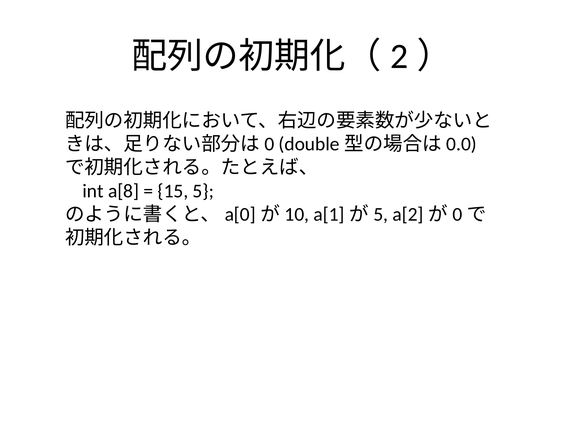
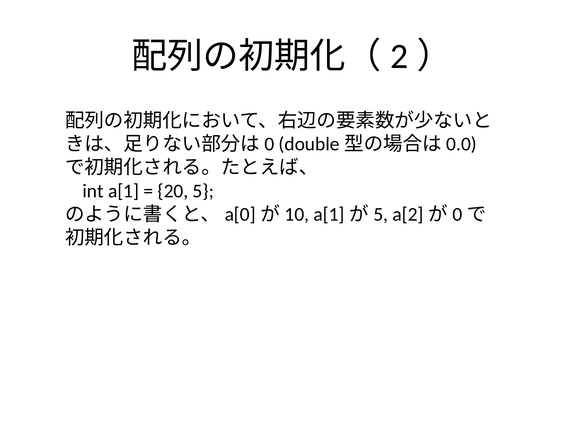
a[8: a[8 -> a[1 (124, 191)
15: 15 -> 20 (173, 191)
